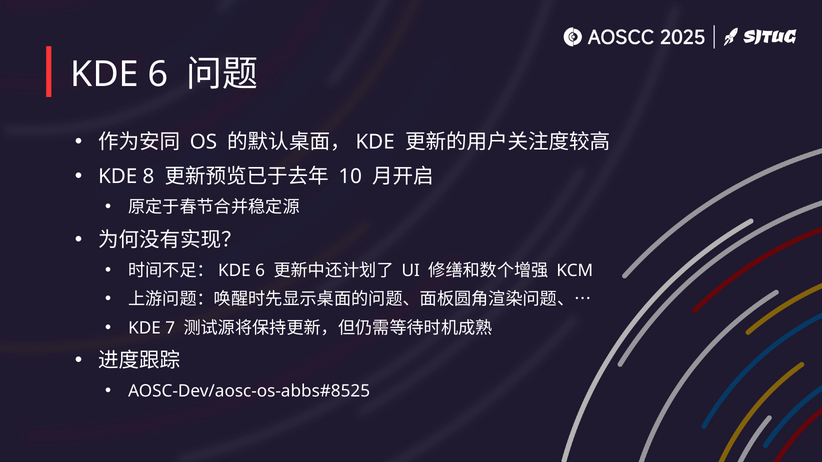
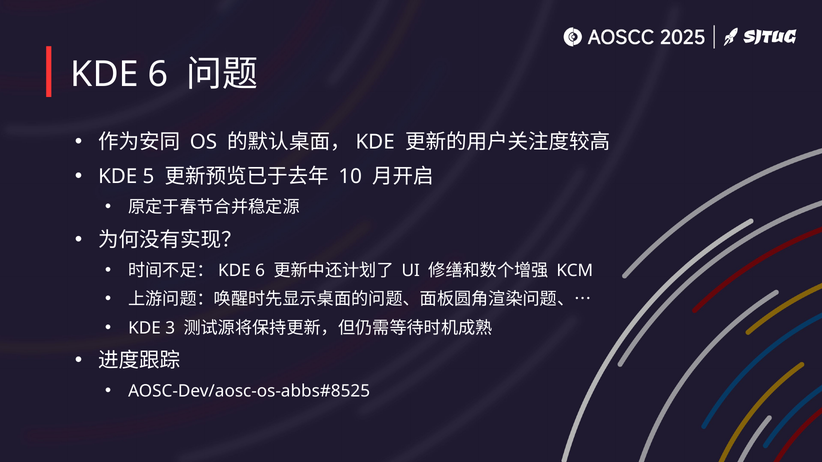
8: 8 -> 5 (148, 177)
7: 7 -> 3 (170, 328)
